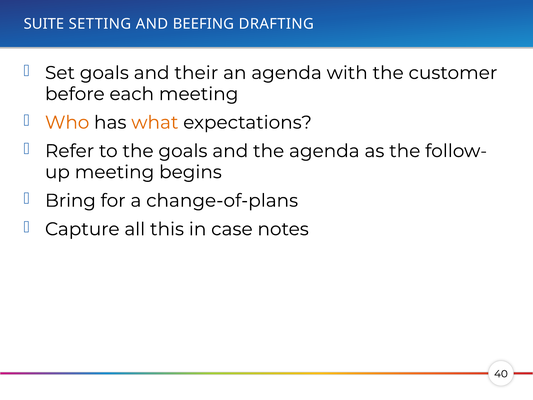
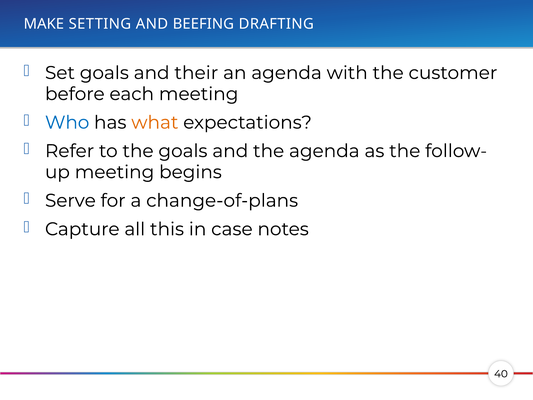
SUITE: SUITE -> MAKE (44, 24)
Who colour: orange -> blue (67, 122)
Bring: Bring -> Serve (70, 201)
